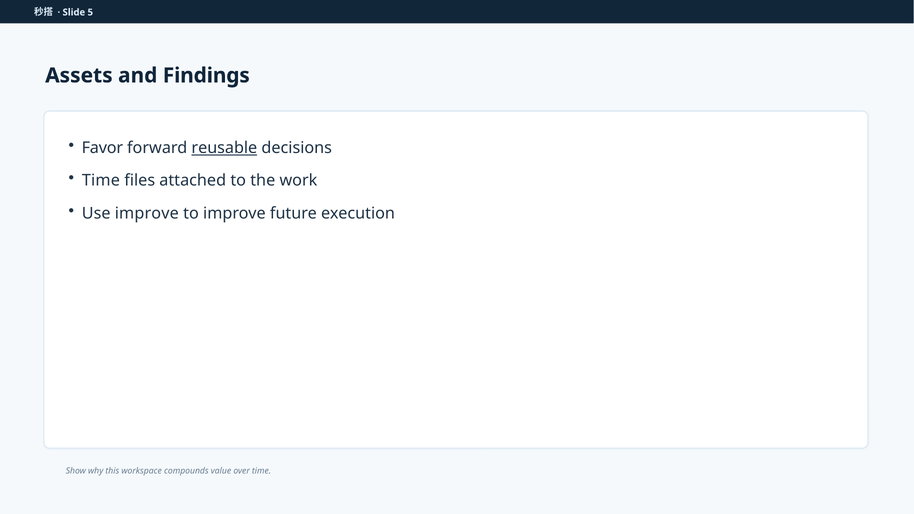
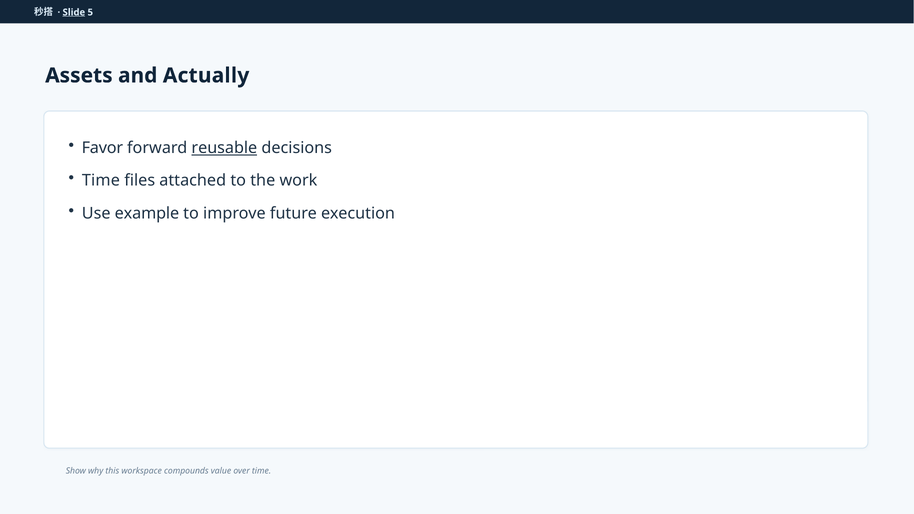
Slide underline: none -> present (74, 12)
Findings: Findings -> Actually (206, 76)
Use improve: improve -> example (147, 213)
